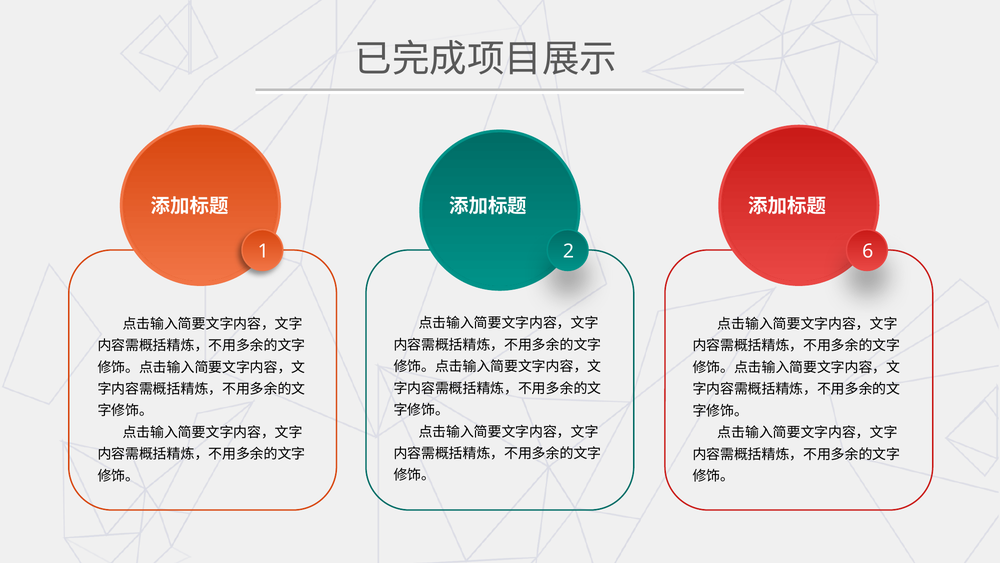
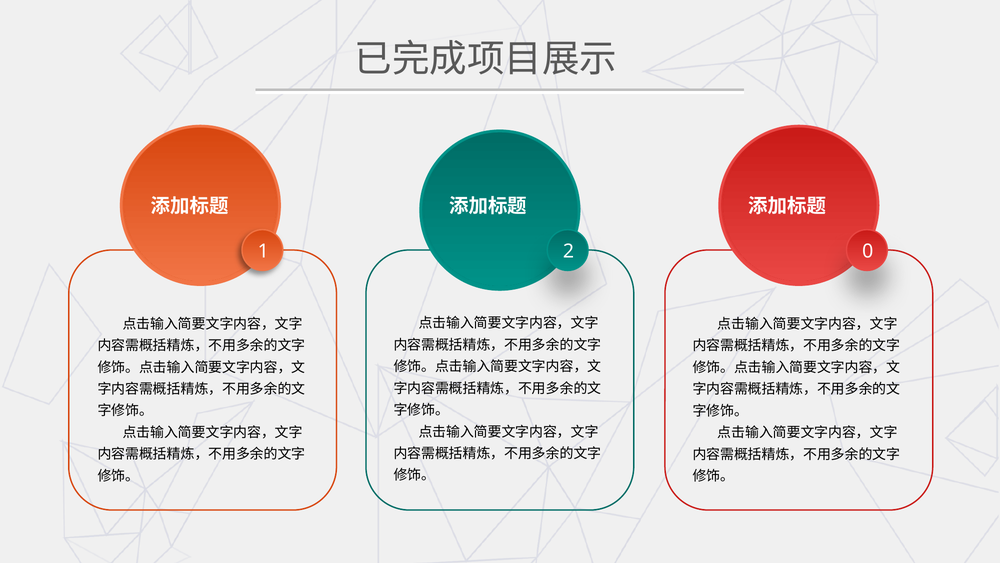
6: 6 -> 0 (868, 251)
